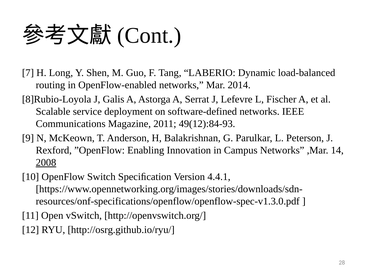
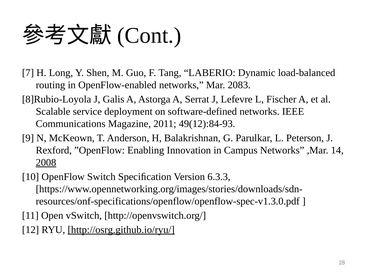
2014: 2014 -> 2083 (239, 85)
4.4.1: 4.4.1 -> 6.3.3 (219, 177)
http://osrg.github.io/ryu/ underline: none -> present (121, 230)
